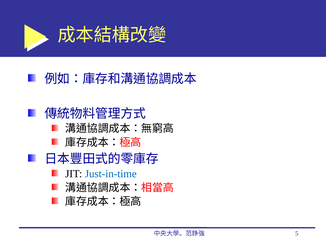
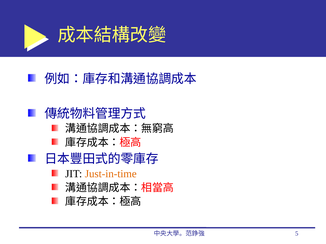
Just-in-time colour: blue -> orange (111, 174)
